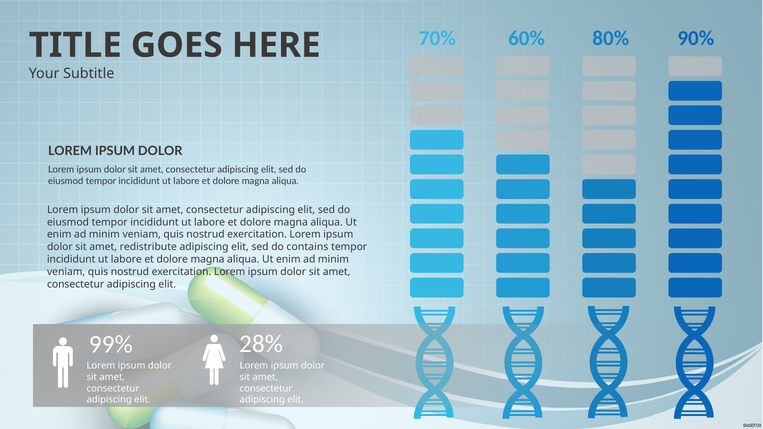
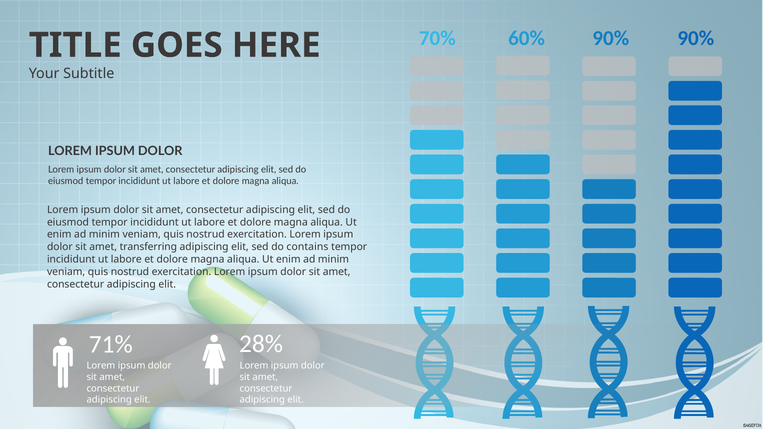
60% 80%: 80% -> 90% (611, 38)
redistribute: redistribute -> transferring (148, 247)
99%: 99% -> 71% (111, 344)
